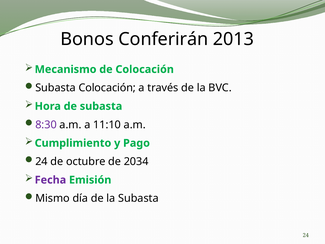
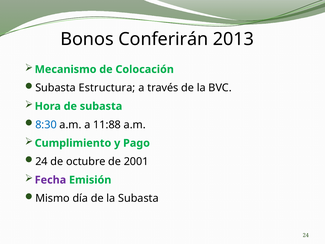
Subasta Colocación: Colocación -> Estructura (107, 88)
8:30 colour: purple -> blue (46, 125)
11:10: 11:10 -> 11:88 (107, 125)
2034: 2034 -> 2001 (136, 161)
